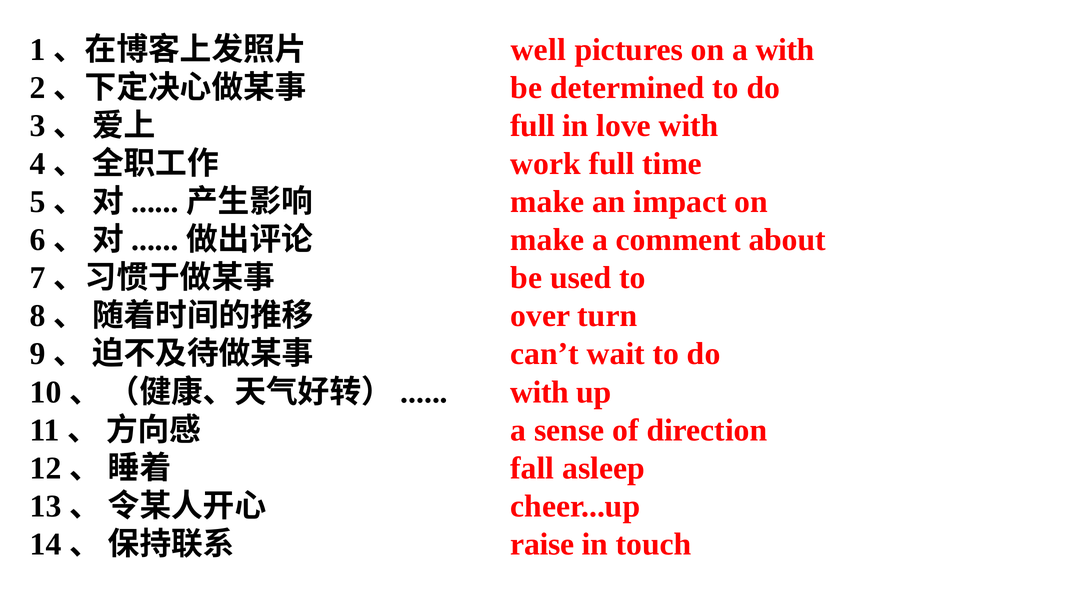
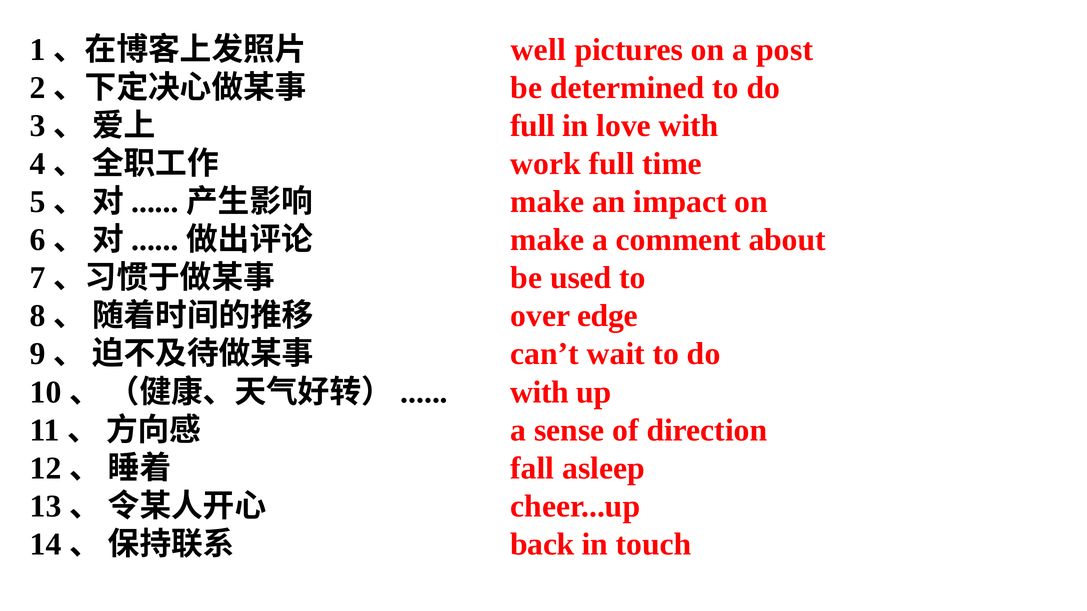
a with: with -> post (785, 50)
turn: turn -> edge (607, 316)
raise: raise -> back (542, 545)
